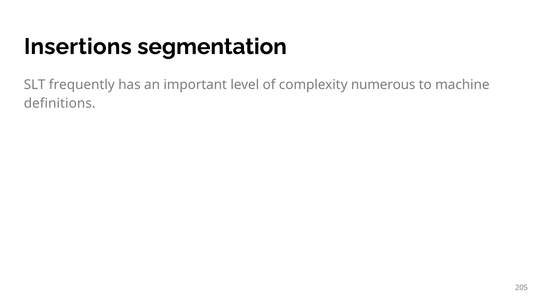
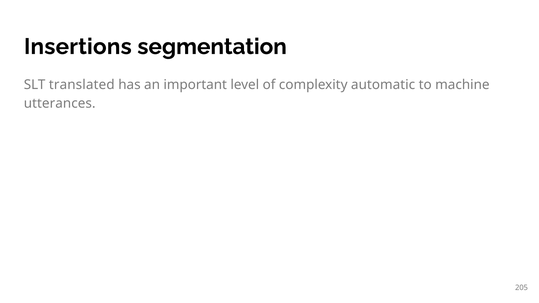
frequently: frequently -> translated (82, 85)
numerous: numerous -> automatic (383, 85)
definitions: definitions -> utterances (60, 103)
